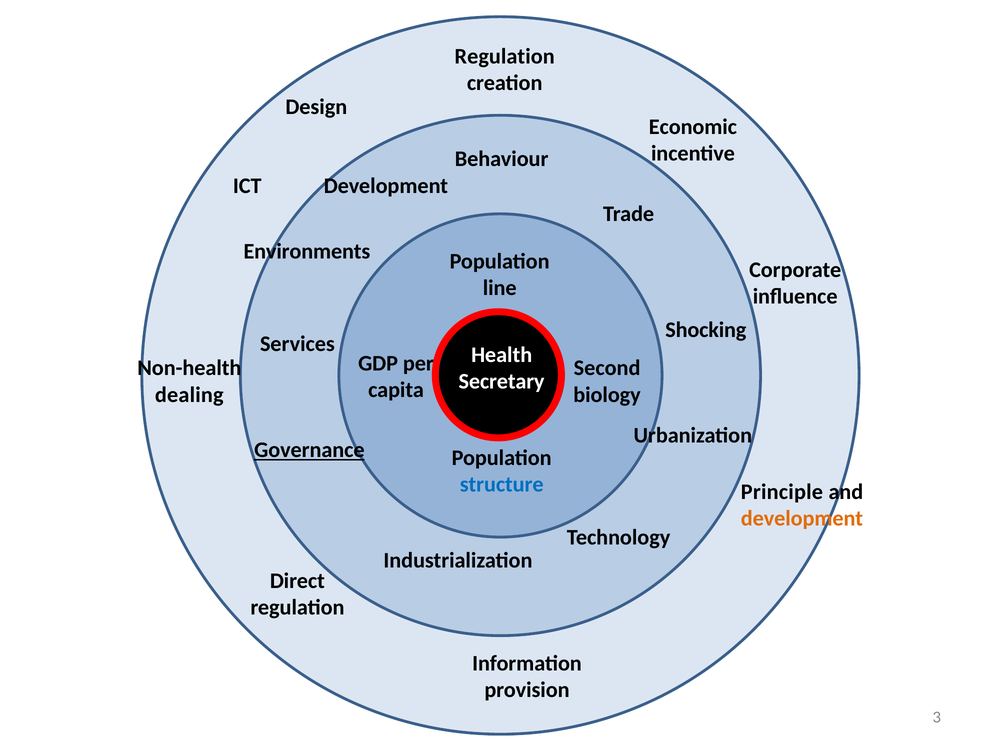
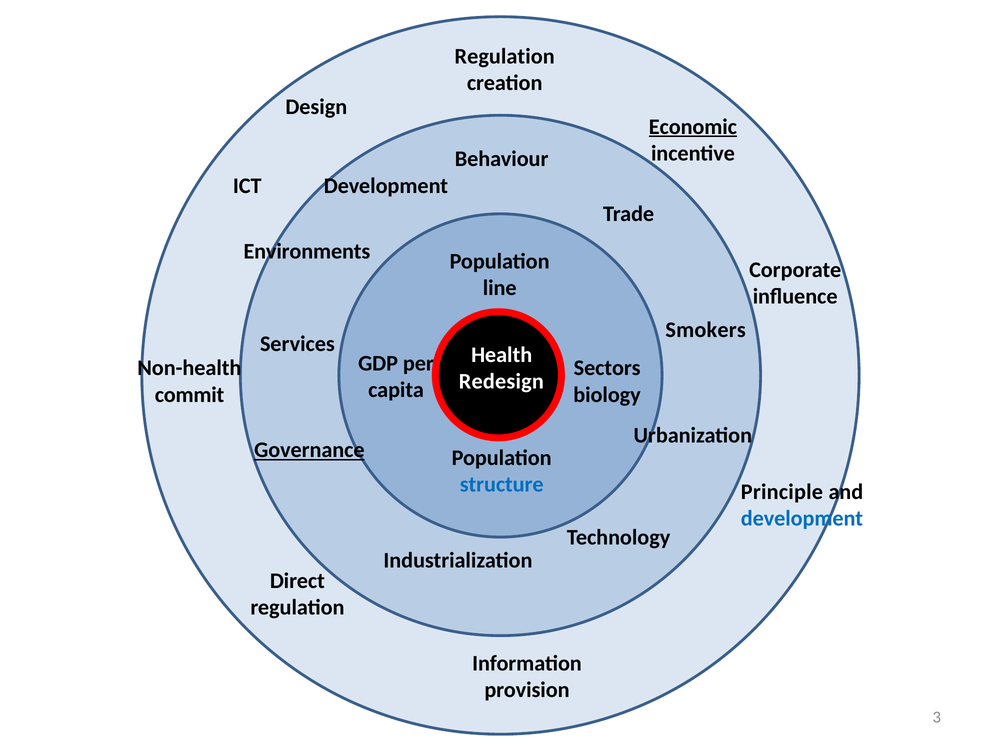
Economic underline: none -> present (693, 127)
Shocking: Shocking -> Smokers (706, 330)
Second: Second -> Sectors (607, 368)
Secretary: Secretary -> Redesign (501, 382)
dealing: dealing -> commit (190, 395)
development colour: orange -> blue (802, 518)
